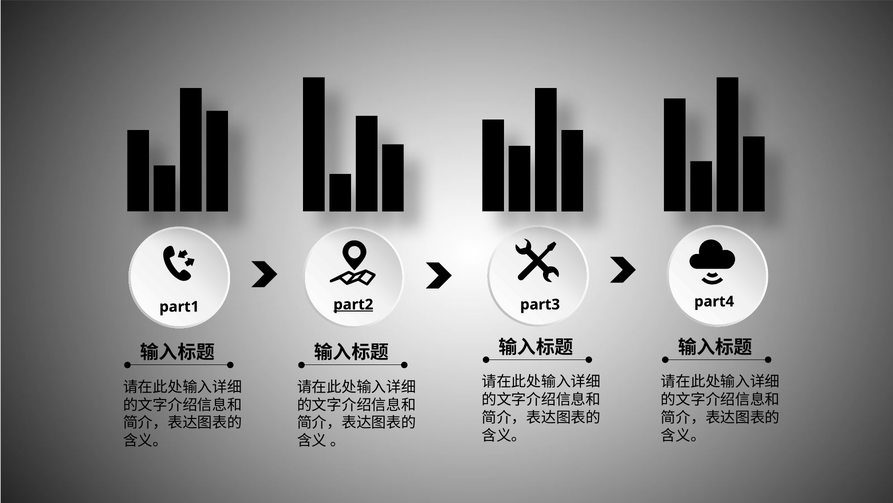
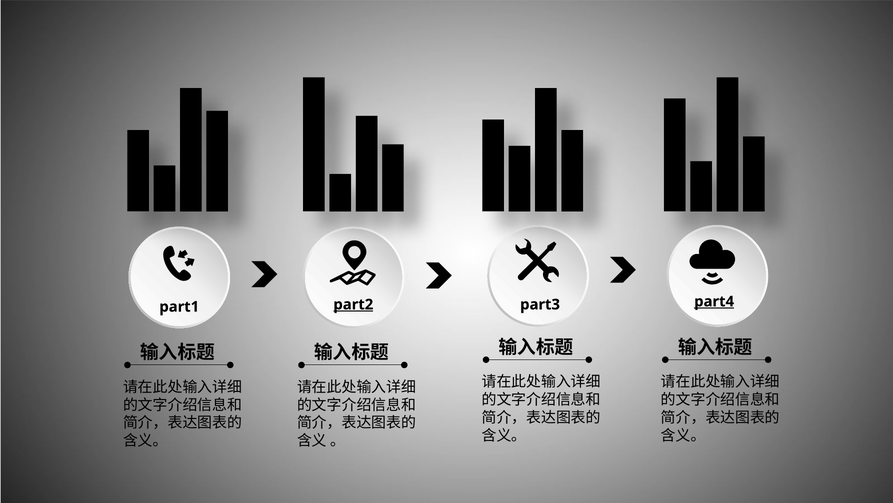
part4 underline: none -> present (714, 301)
